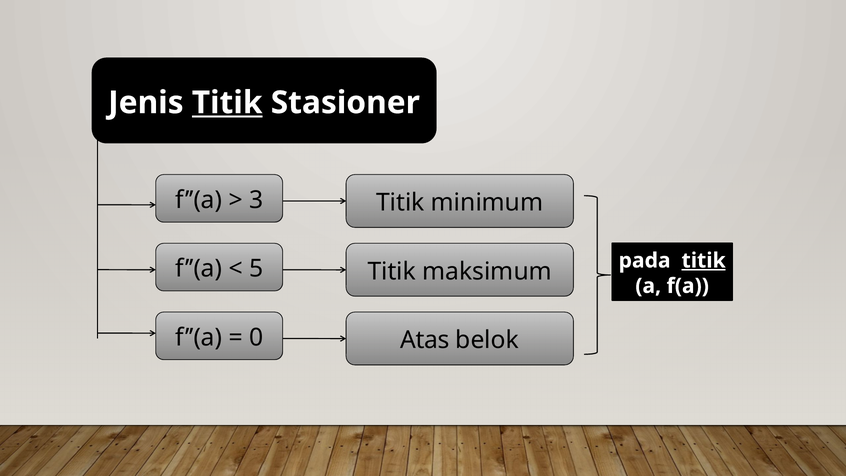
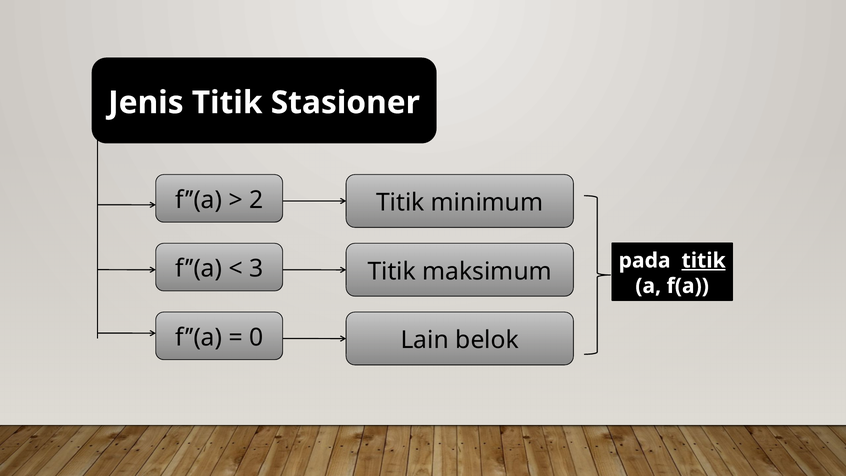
Titik underline: present -> none (227, 103)
3: 3 -> 2 (256, 200)
5: 5 -> 3 (256, 269)
Atas: Atas -> Lain (425, 340)
